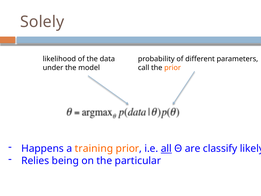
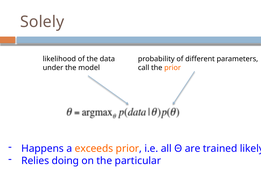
training: training -> exceeds (94, 148)
all underline: present -> none (166, 148)
classify: classify -> trained (220, 148)
being: being -> doing (65, 161)
